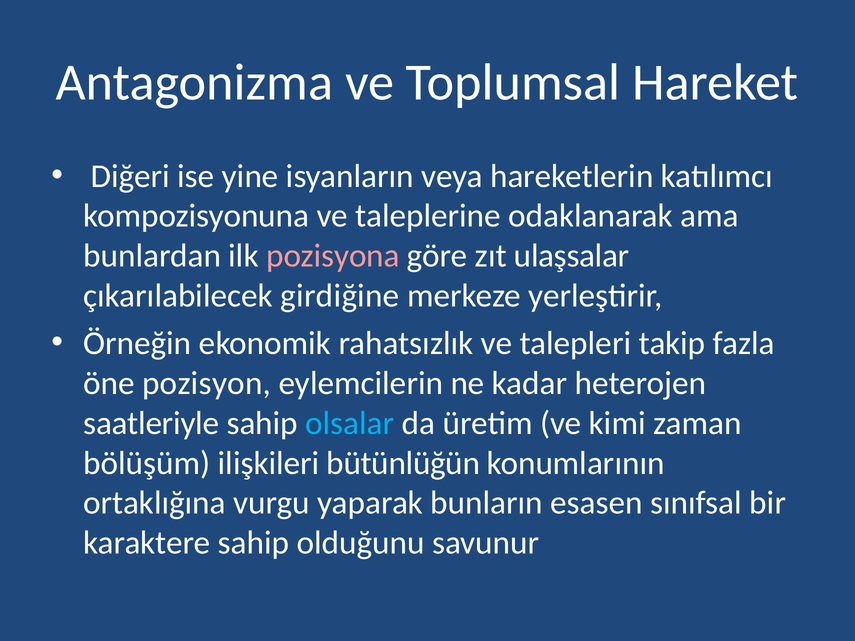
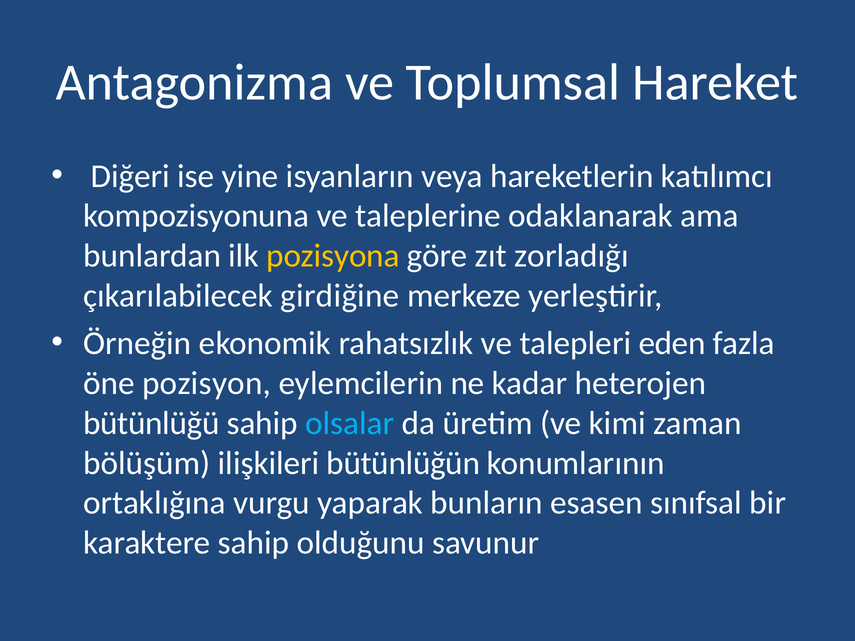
pozisyona colour: pink -> yellow (333, 256)
ulaşsalar: ulaşsalar -> zorladığı (571, 256)
takip: takip -> eden (672, 343)
saatleriyle: saatleriyle -> bütünlüğü (151, 423)
